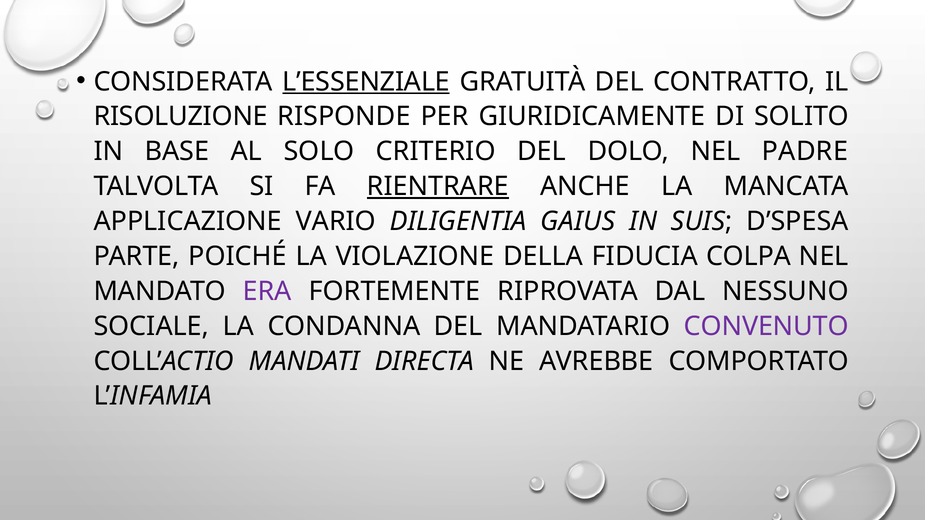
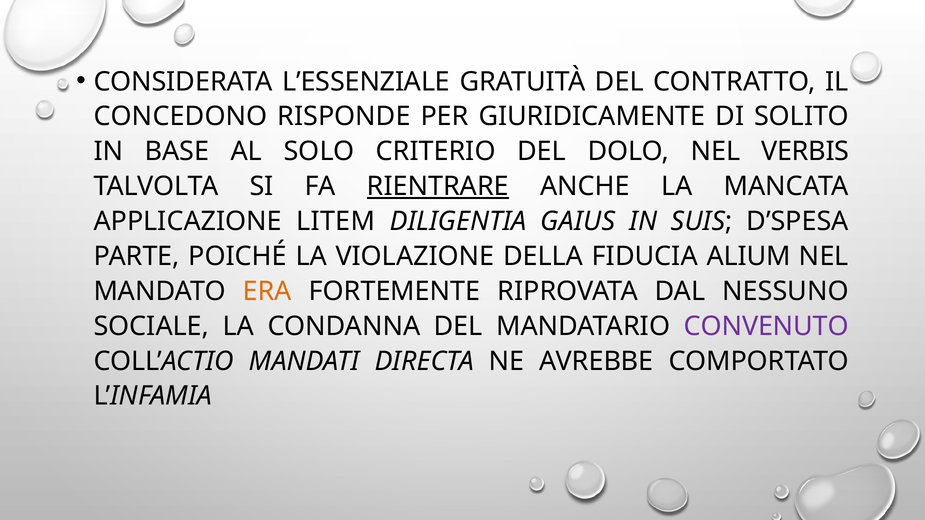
L’ESSENZIALE underline: present -> none (366, 82)
RISOLUZIONE: RISOLUZIONE -> CONCEDONO (180, 117)
PADRE: PADRE -> VERBIS (805, 152)
VARIO: VARIO -> LITEM (336, 222)
COLPA: COLPA -> ALIUM (749, 256)
ERA colour: purple -> orange (267, 291)
